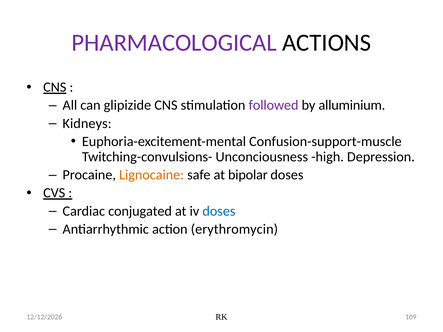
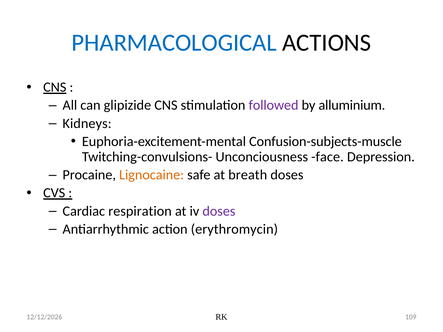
PHARMACOLOGICAL colour: purple -> blue (174, 43)
Confusion-support-muscle: Confusion-support-muscle -> Confusion-subjects-muscle (325, 142)
high: high -> face (327, 157)
bipolar: bipolar -> breath (248, 175)
conjugated: conjugated -> respiration (140, 211)
doses colour: blue -> purple (219, 211)
